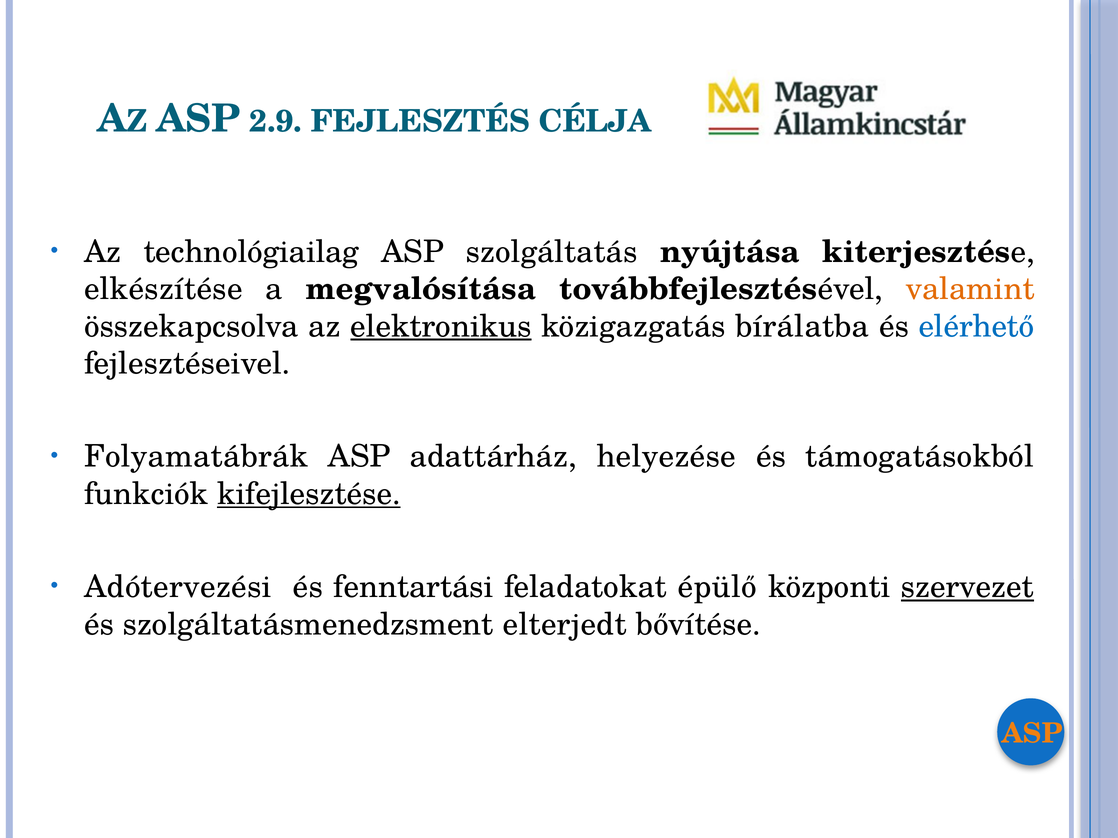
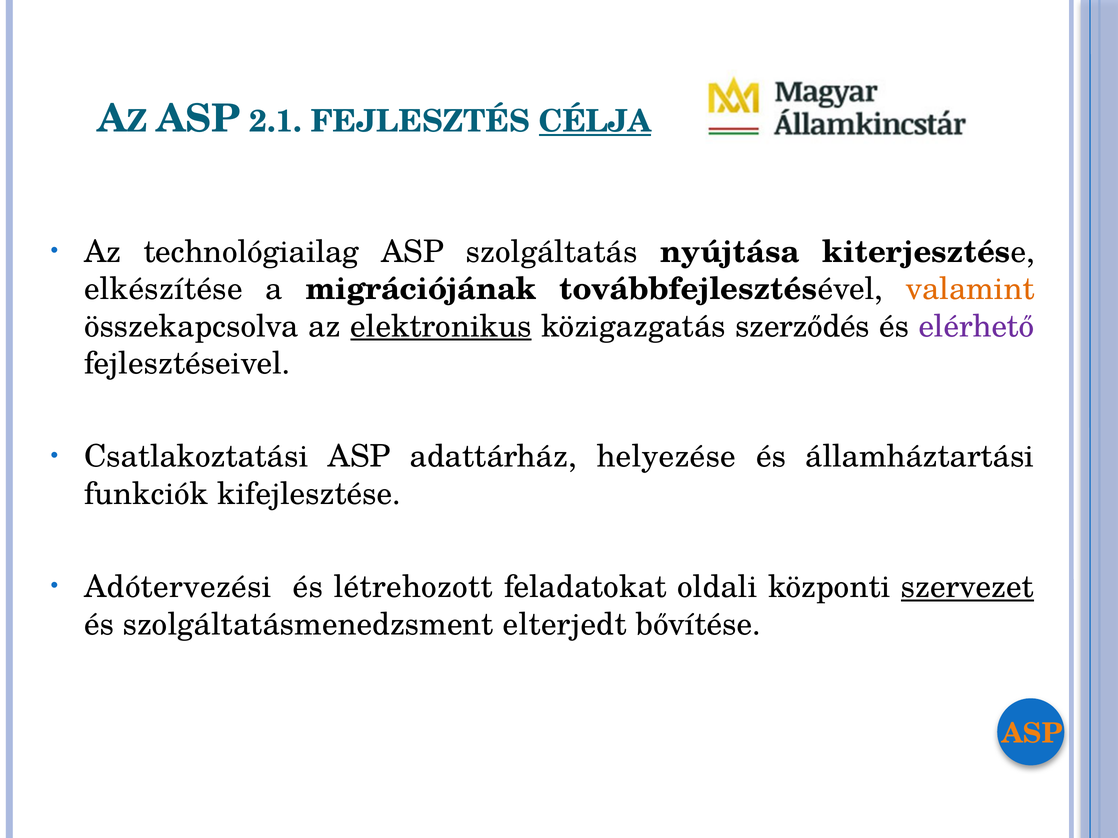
2.9: 2.9 -> 2.1 (276, 122)
CÉLJA underline: none -> present (595, 122)
megvalósítása: megvalósítása -> migrációjának (421, 289)
bírálatba: bírálatba -> szerződés (803, 326)
elérhető colour: blue -> purple (977, 326)
Folyamatábrák: Folyamatábrák -> Csatlakoztatási (196, 457)
támogatásokból: támogatásokból -> államháztartási (920, 457)
kifejlesztése underline: present -> none (309, 494)
fenntartási: fenntartási -> létrehozott (413, 587)
épülő: épülő -> oldali (717, 587)
